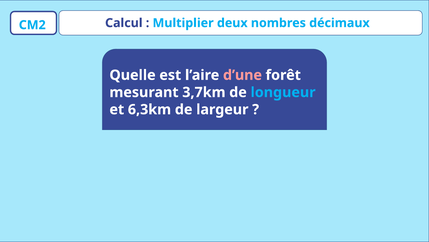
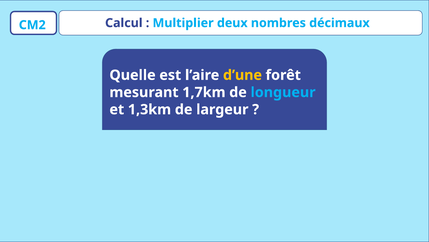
d’une colour: pink -> yellow (242, 75)
3,7km: 3,7km -> 1,7km (204, 92)
6,3km: 6,3km -> 1,3km (149, 109)
